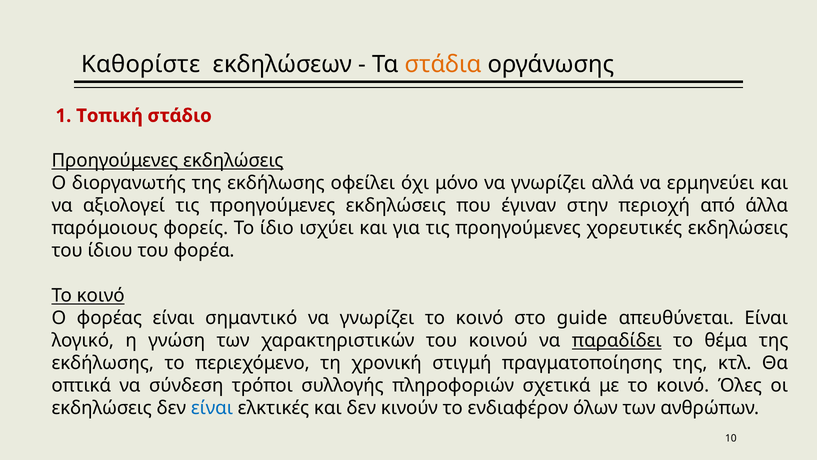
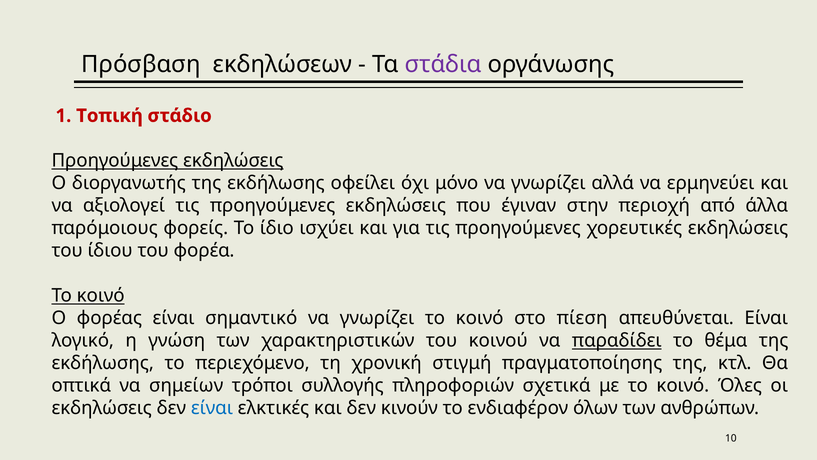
Καθορίστε: Καθορίστε -> Πρόσβαση (141, 64)
στάδια colour: orange -> purple (443, 64)
guide: guide -> πίεση (582, 318)
σύνδεση: σύνδεση -> σημείων (186, 385)
